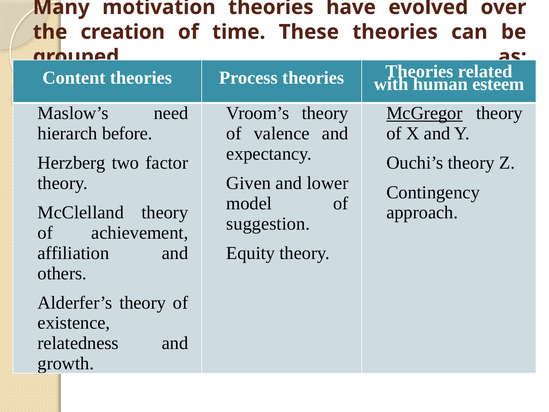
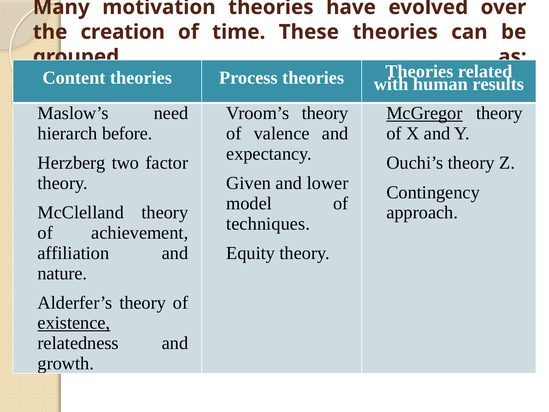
esteem: esteem -> results (498, 84)
suggestion: suggestion -> techniques (268, 224)
others: others -> nature (62, 273)
existence underline: none -> present (74, 323)
